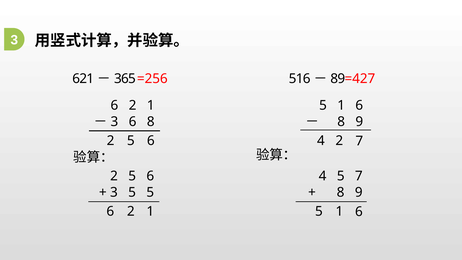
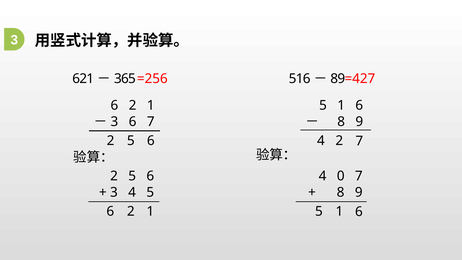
6 8: 8 -> 7 (151, 122)
4 5: 5 -> 0 (341, 176)
3 5: 5 -> 4 (132, 192)
